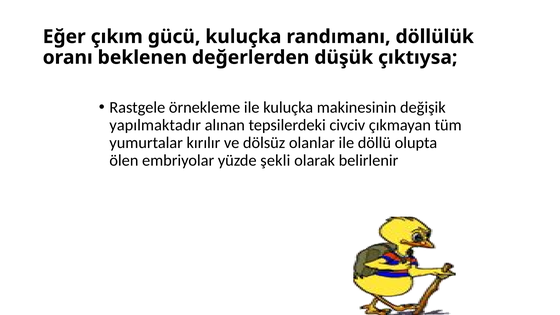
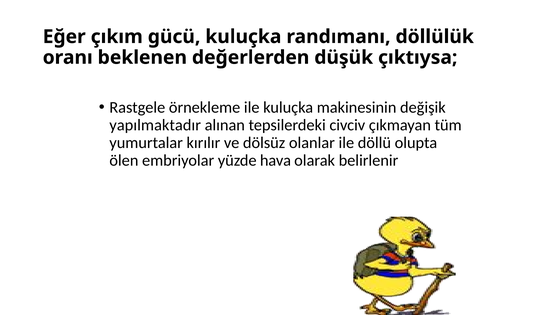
şekli: şekli -> hava (275, 160)
